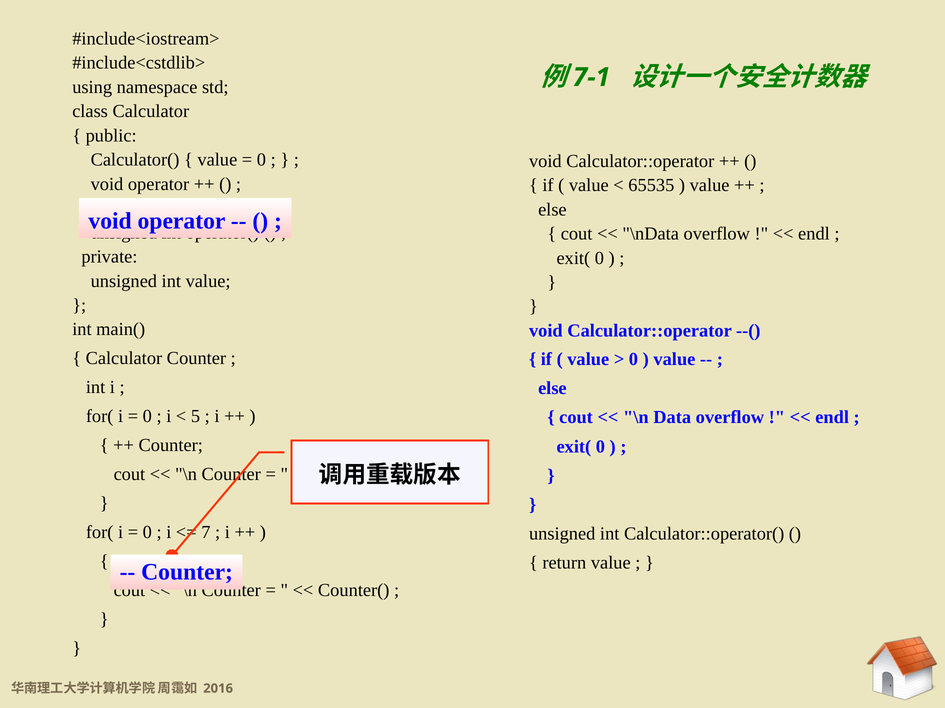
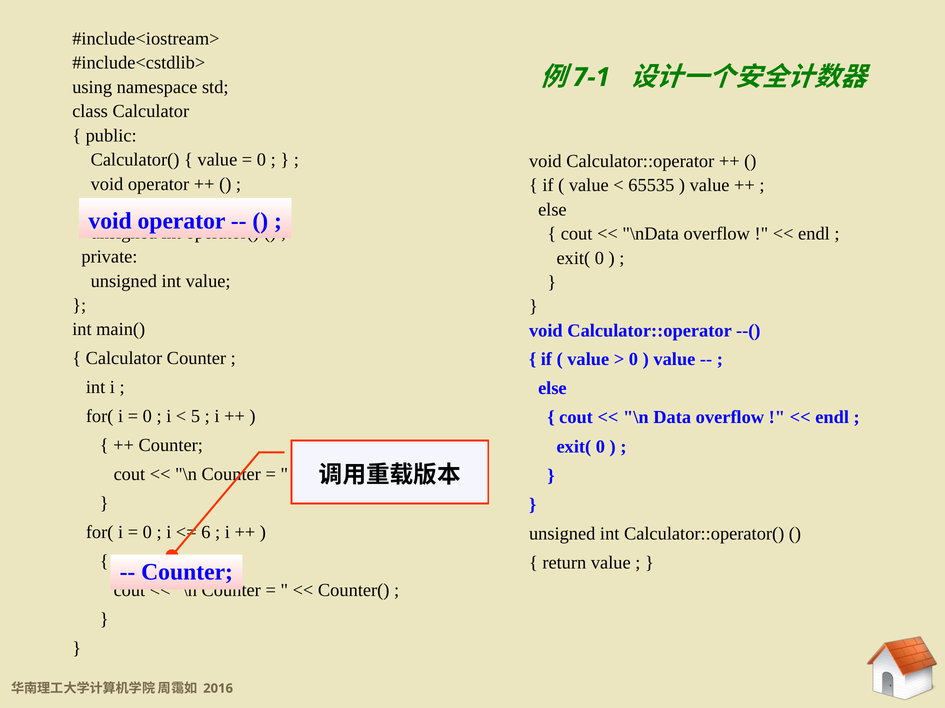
7: 7 -> 6 (206, 533)
